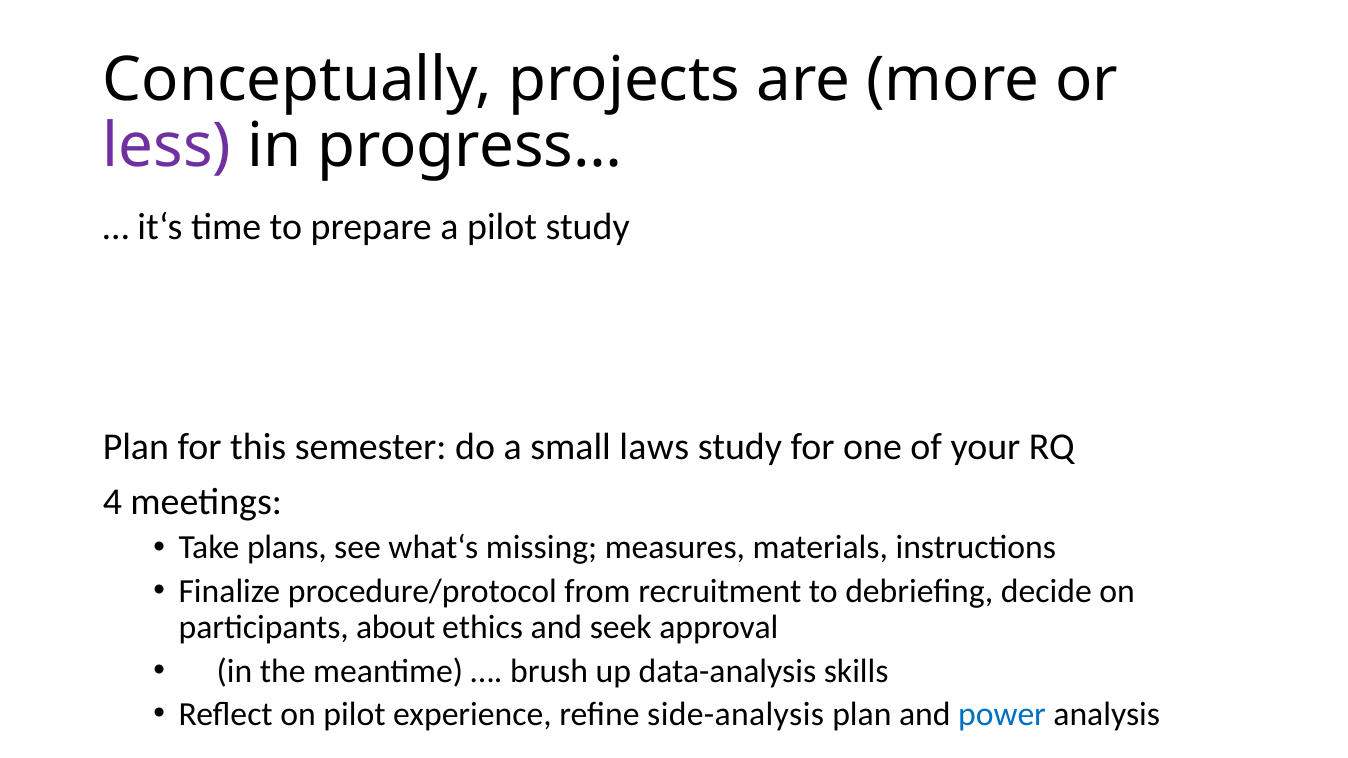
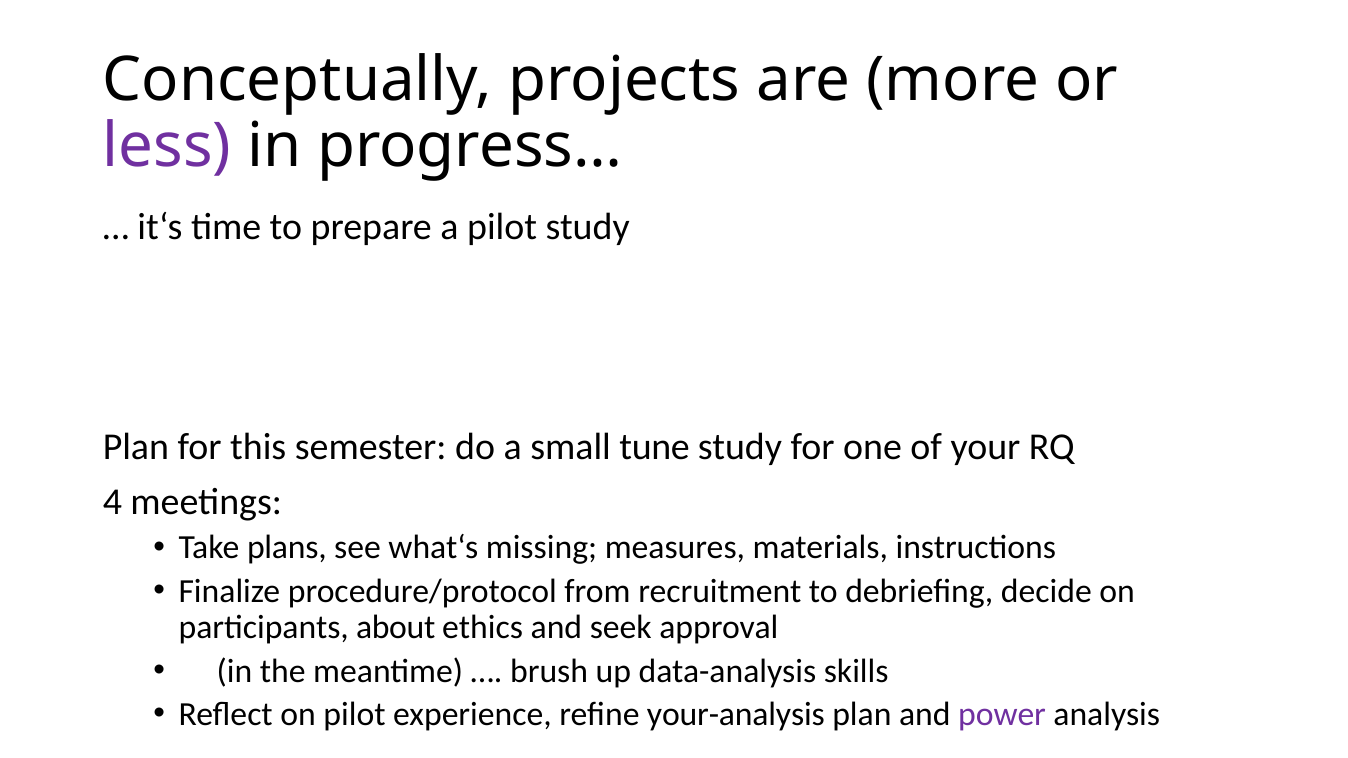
laws: laws -> tune (655, 447)
side-analysis: side-analysis -> your-analysis (736, 715)
power colour: blue -> purple (1002, 715)
